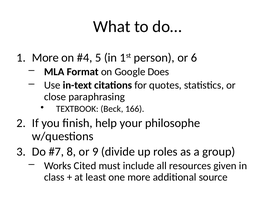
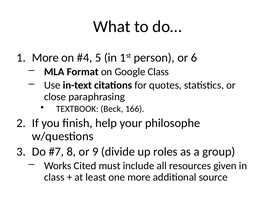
Google Does: Does -> Class (158, 72)
